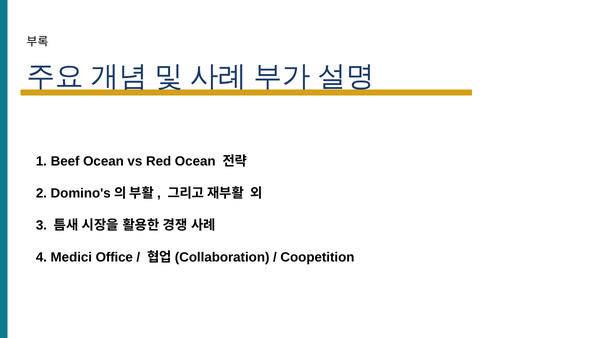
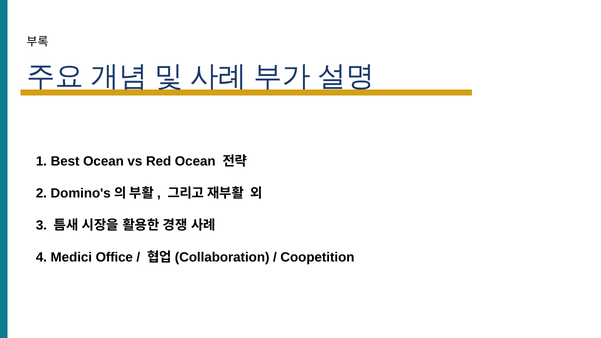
Beef: Beef -> Best (65, 161)
